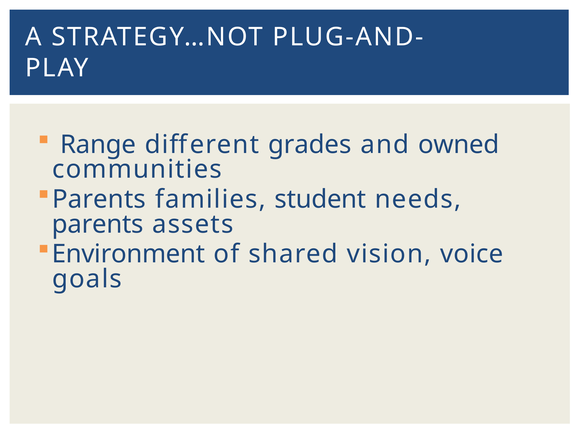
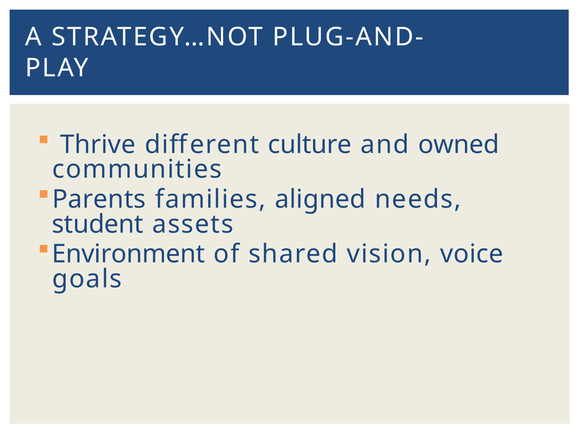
Range: Range -> Thrive (98, 145)
grades: grades -> culture (310, 145)
student: student -> aligned (320, 199)
parents: parents -> student (98, 224)
